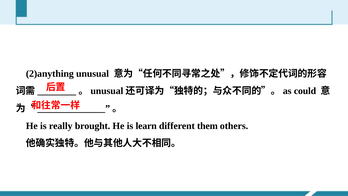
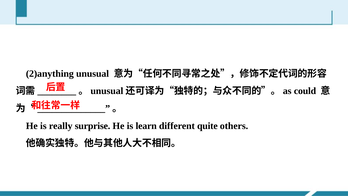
brought: brought -> surprise (93, 126)
them: them -> quite (207, 126)
